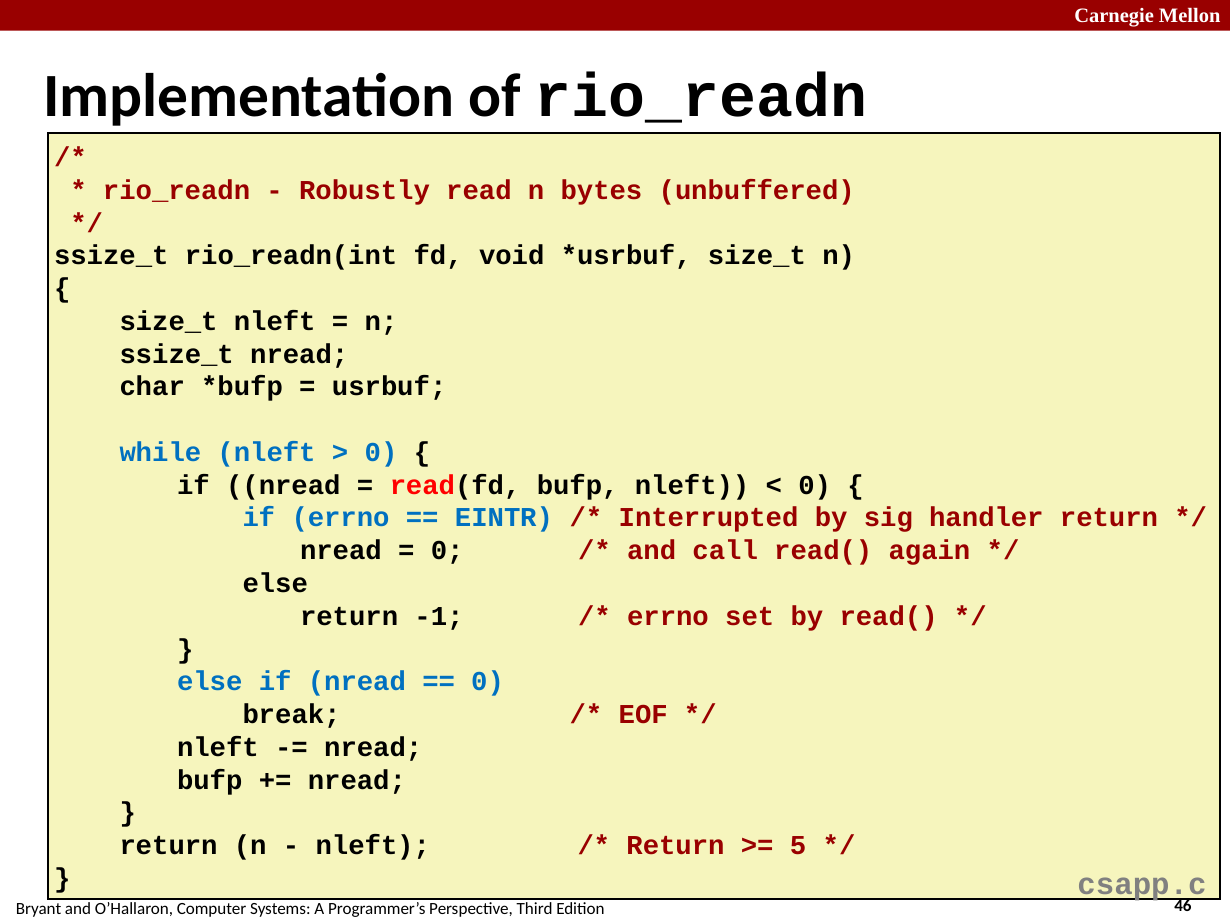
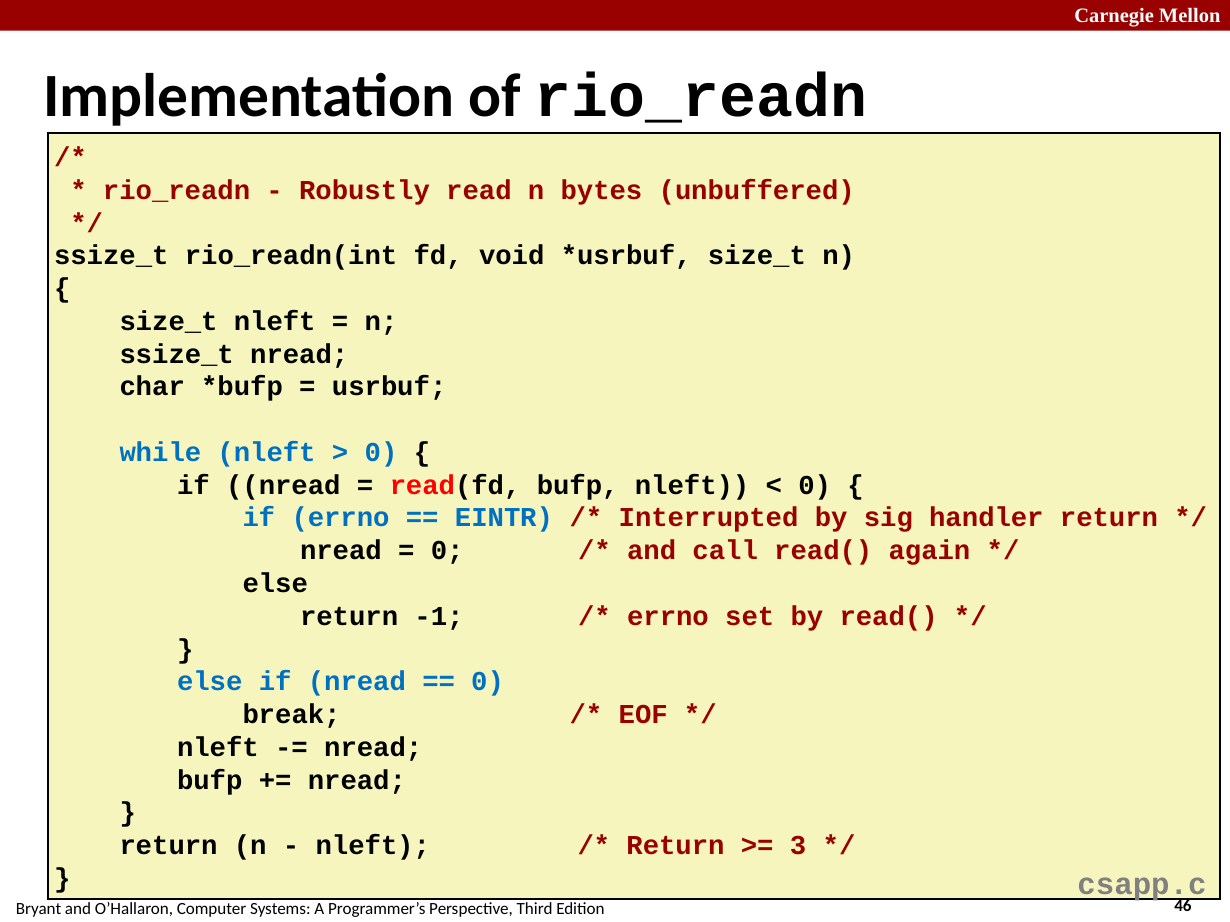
5: 5 -> 3 (798, 846)
